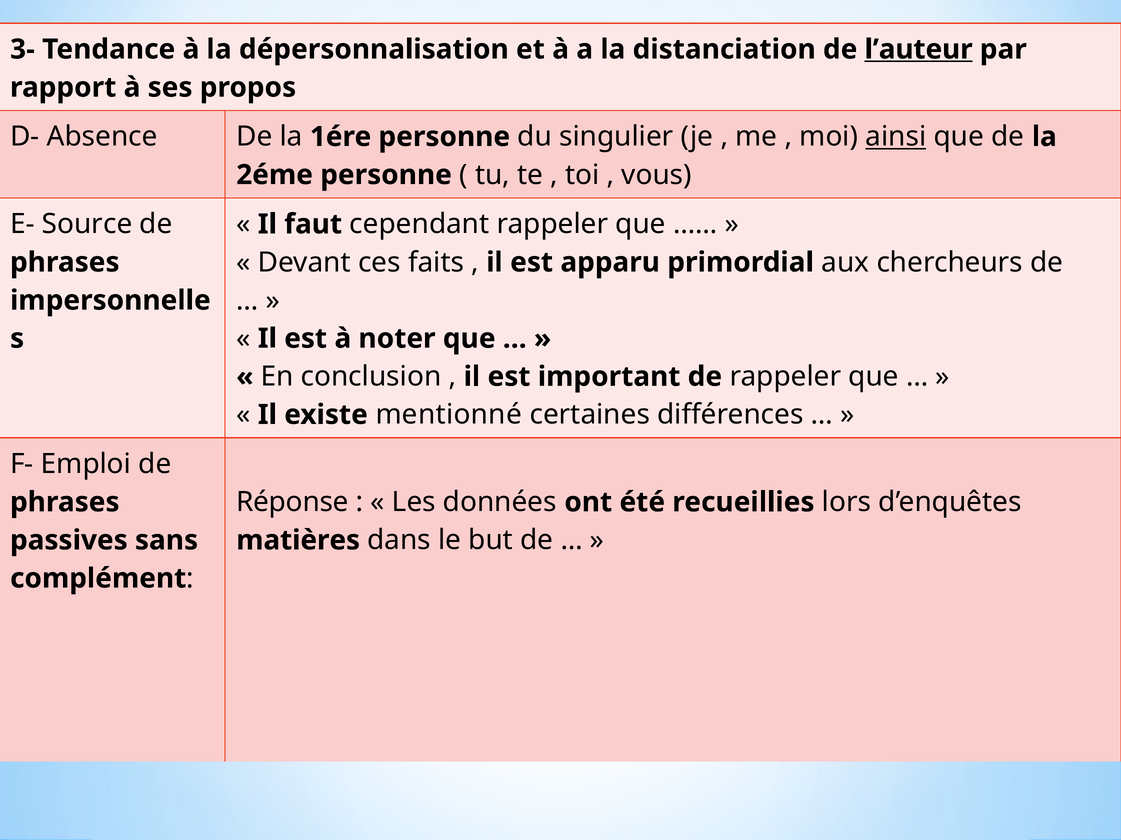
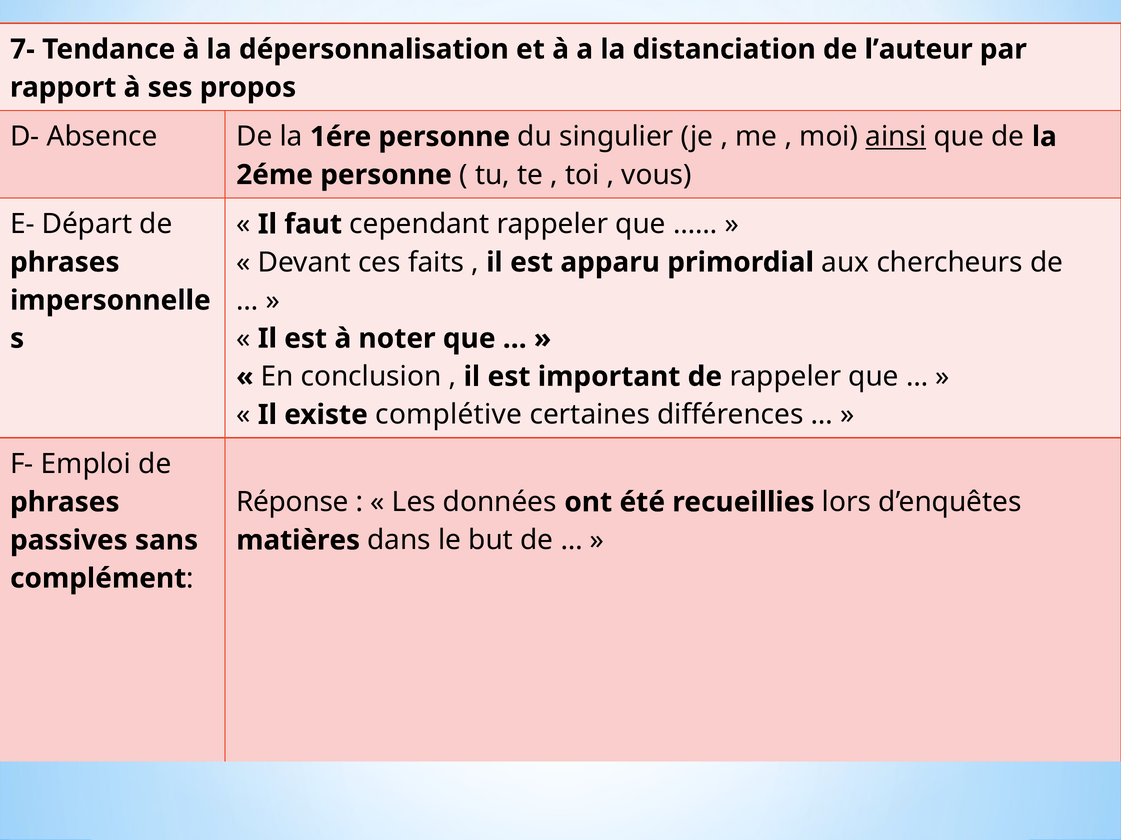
3-: 3- -> 7- (23, 49)
l’auteur underline: present -> none (919, 49)
Source: Source -> Départ (87, 224)
mentionné: mentionné -> complétive (449, 415)
